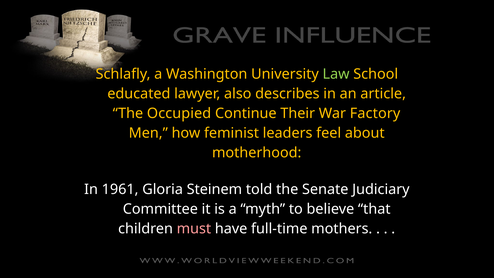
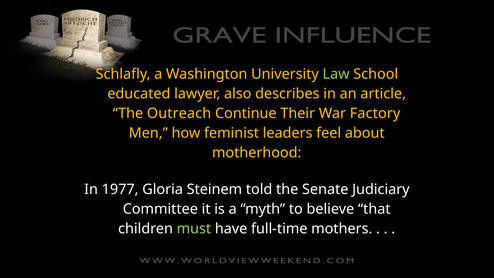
Occupied: Occupied -> Outreach (179, 113)
1961: 1961 -> 1977 (120, 189)
must colour: pink -> light green (194, 229)
